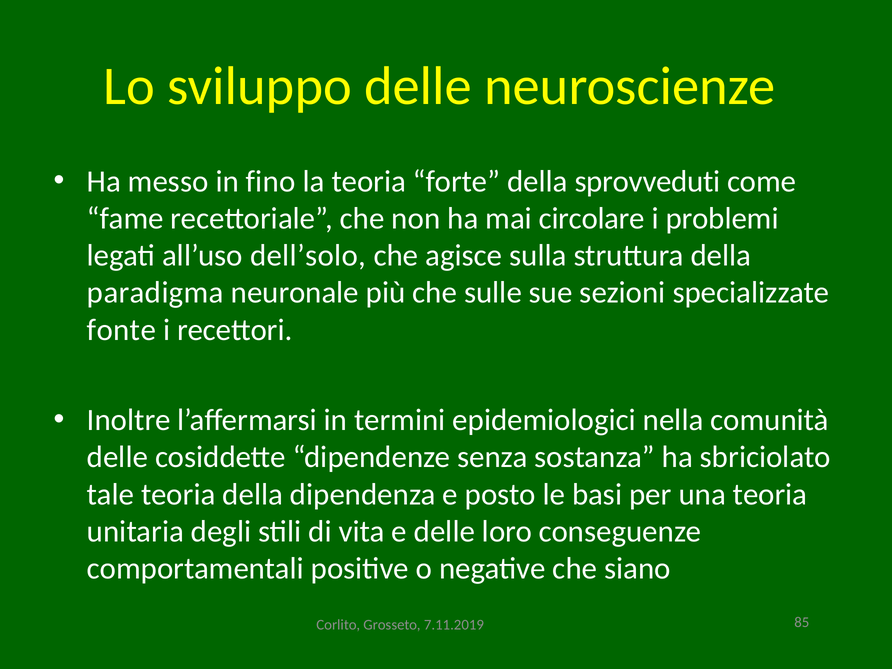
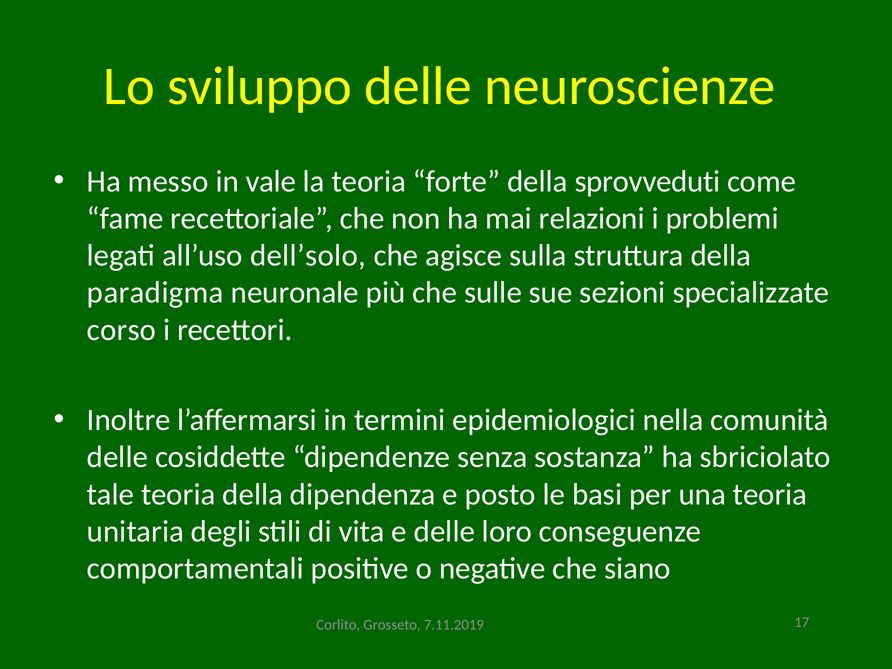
fino: fino -> vale (271, 181)
circolare: circolare -> relazioni (592, 218)
fonte: fonte -> corso (122, 330)
85: 85 -> 17 (802, 623)
